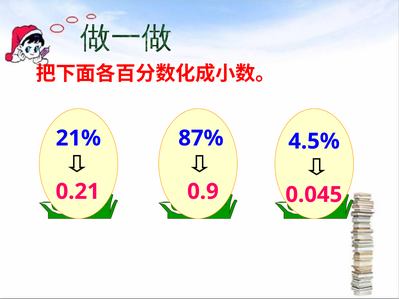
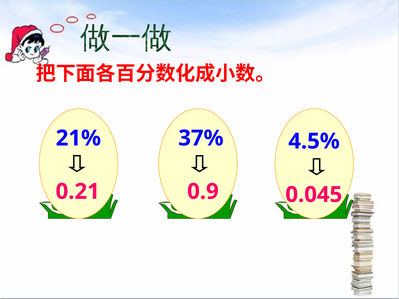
87%: 87% -> 37% (201, 138)
